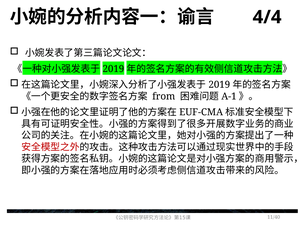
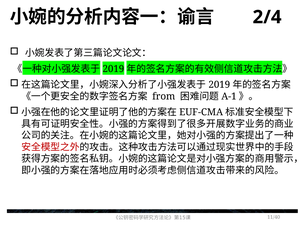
4/4: 4/4 -> 2/4 (267, 17)
